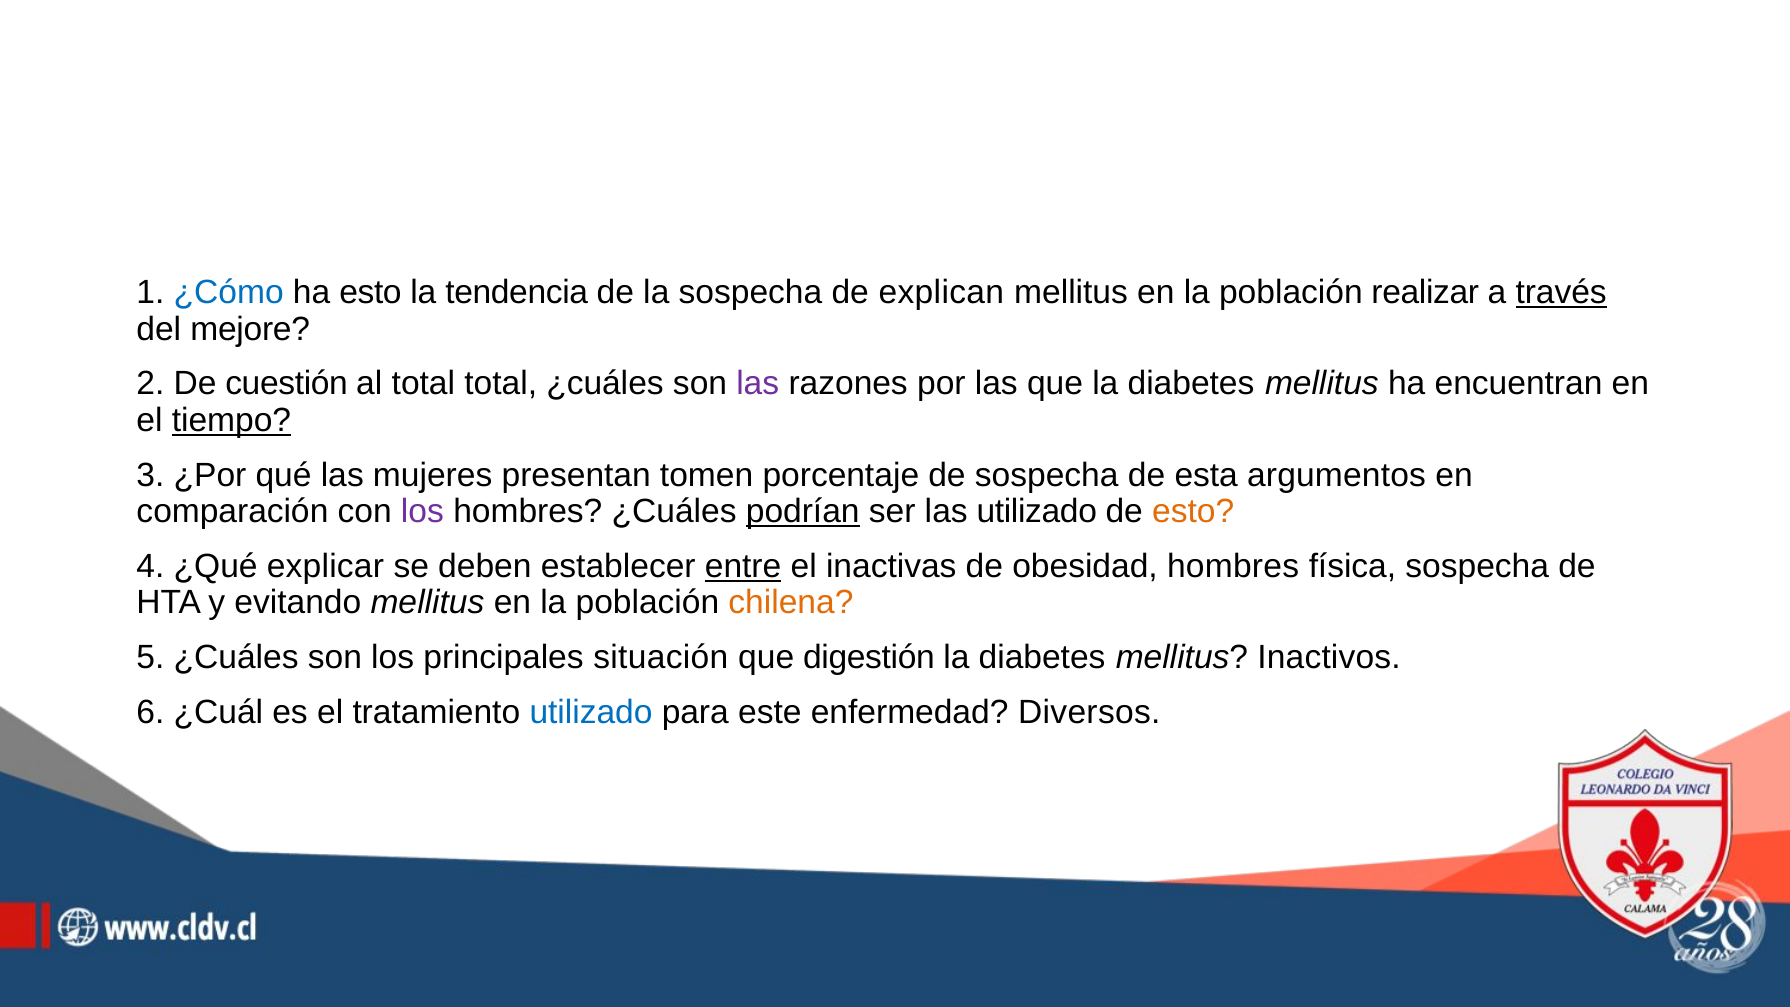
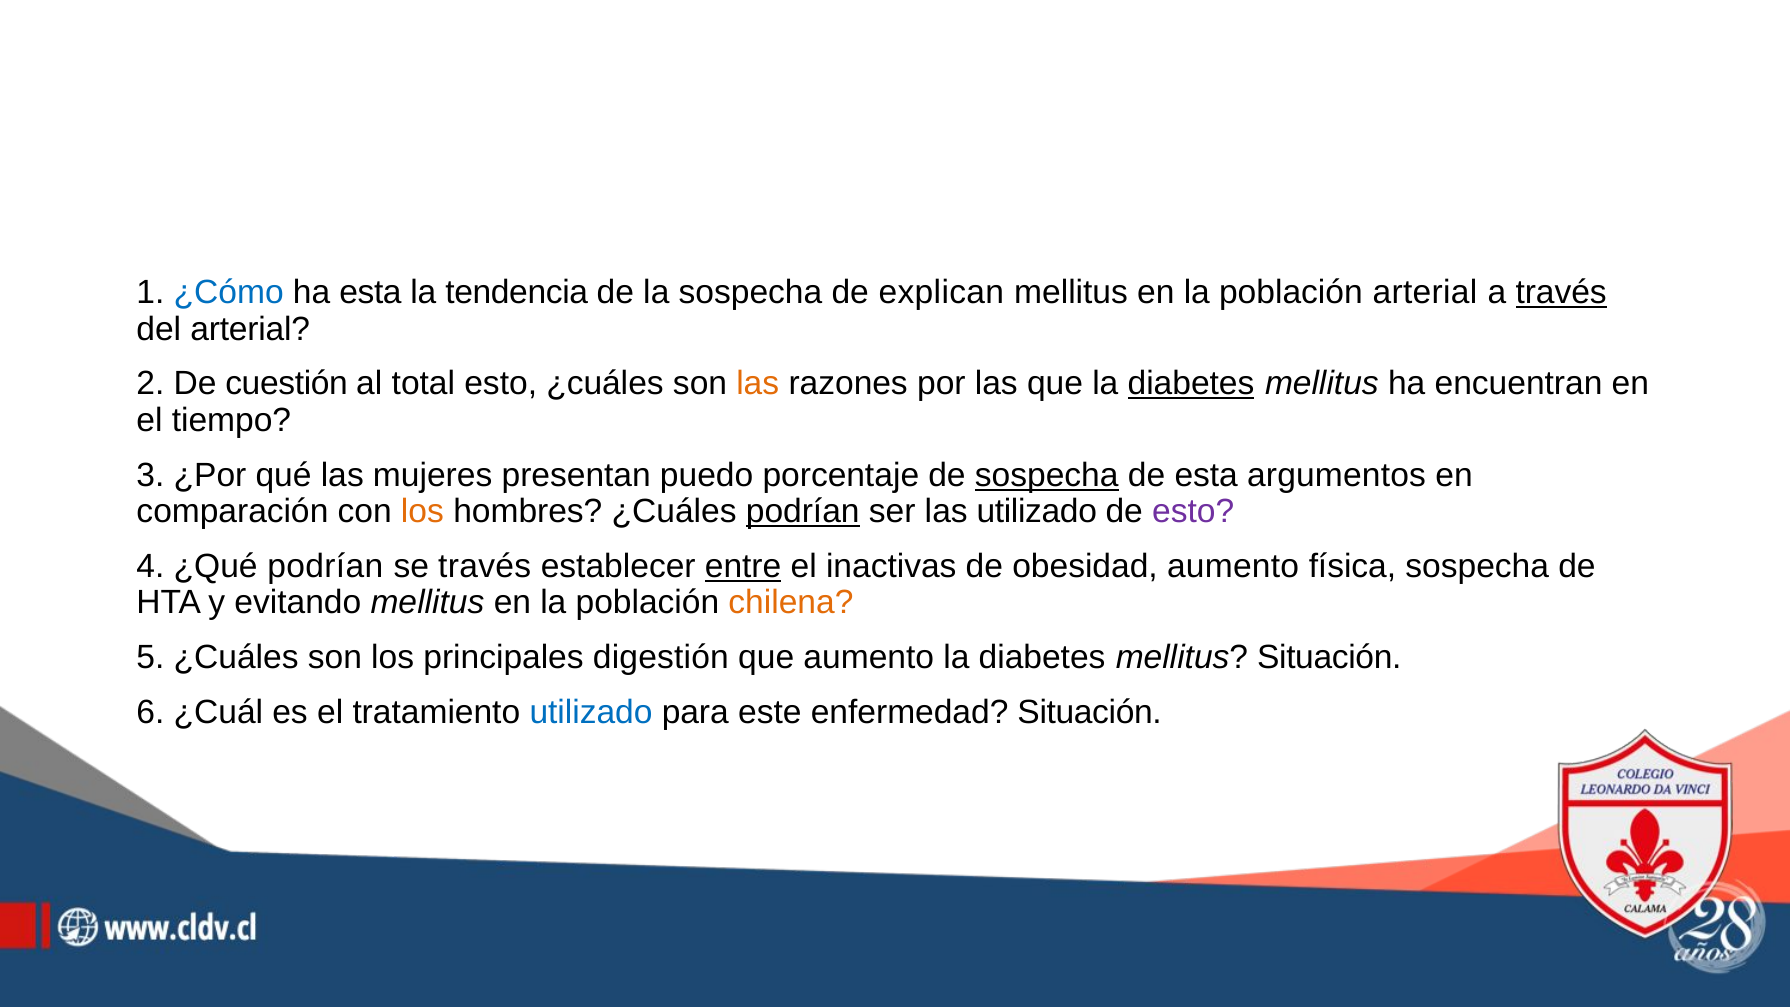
ha esto: esto -> esta (370, 293)
población realizar: realizar -> arterial (1425, 293)
del mejore: mejore -> arterial (250, 329)
total total: total -> esto (501, 384)
las colour: purple -> orange (758, 384)
diabetes underline: none -> present (1191, 384)
tiempo underline: present -> none (231, 420)
tomen: tomen -> puedo (707, 475)
sospecha underline: none -> present (1047, 475)
los colour: purple -> orange (422, 511)
esto colour: orange -> purple (1193, 511)
¿Qué explicar: explicar -> podrían (325, 566)
se deben: deben -> través (485, 566)
obesidad hombres: hombres -> aumento (1233, 566)
situación: situación -> digestión (661, 657)
que digestión: digestión -> aumento (869, 657)
mellitus Inactivos: Inactivos -> Situación (1329, 657)
enfermedad Diversos: Diversos -> Situación (1090, 712)
